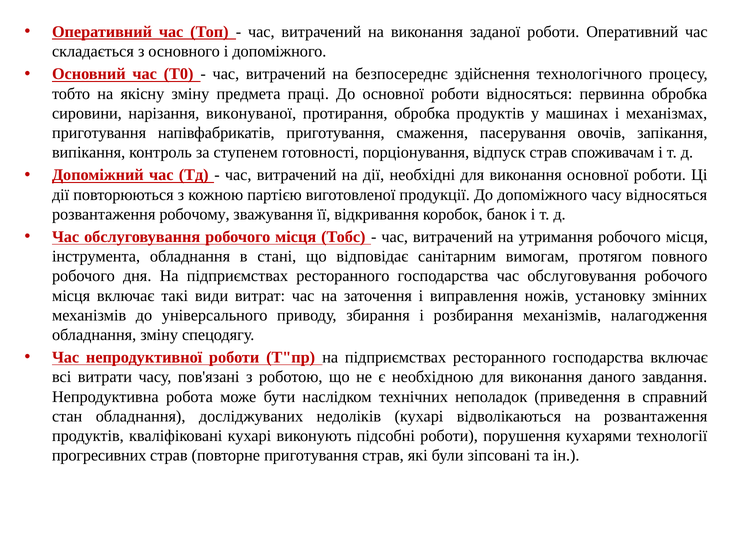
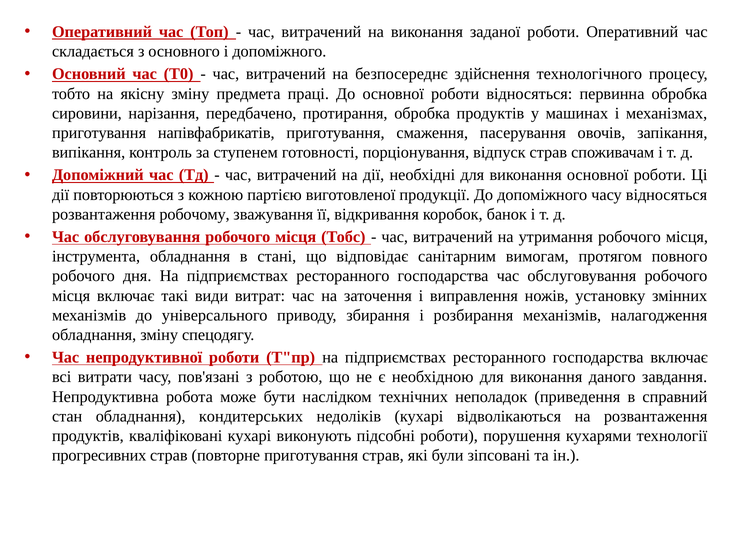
виконуваної: виконуваної -> передбачено (251, 113)
досліджуваних: досліджуваних -> кондитерських (251, 416)
